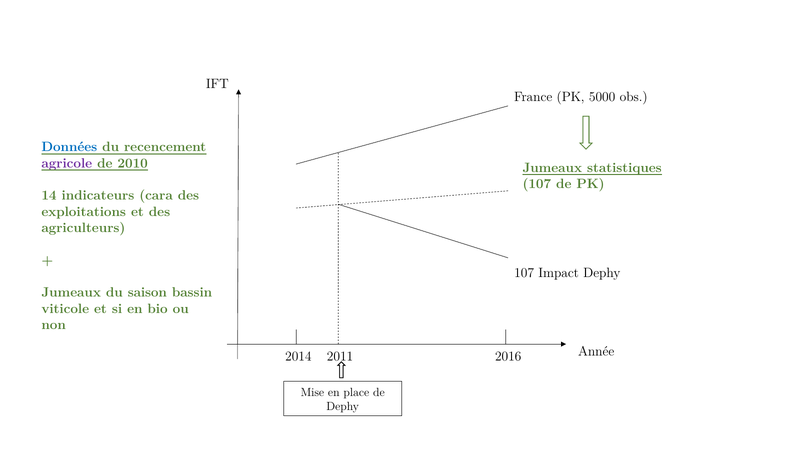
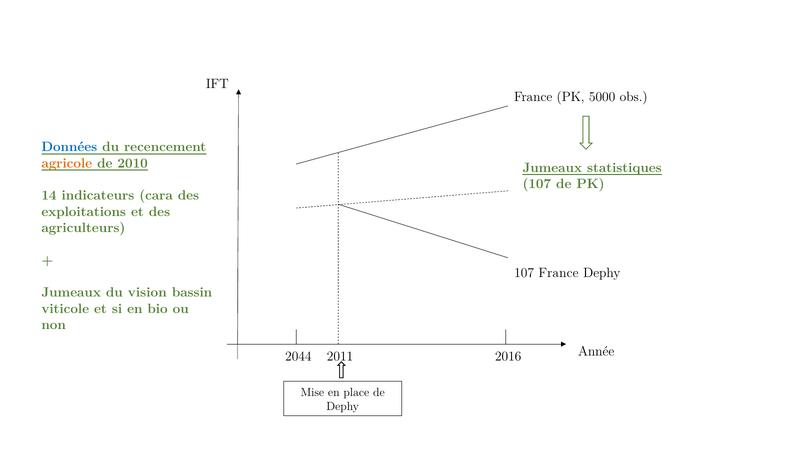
agricole colour: purple -> orange (67, 163)
107 Impact: Impact -> France (558, 273)
saison: saison -> vision (147, 293)
2014: 2014 -> 2044 (298, 357)
